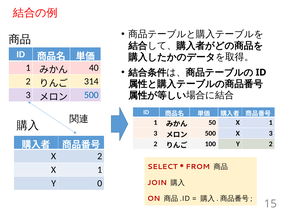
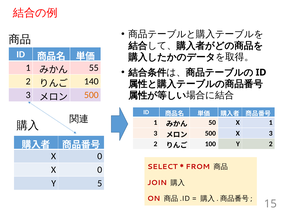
40: 40 -> 55 (94, 68)
314: 314 -> 140 (91, 82)
500 colour: blue -> orange (91, 95)
2: 2 -> 0 (100, 157)
1: 1 -> 0 (100, 170)
0: 0 -> 5 (100, 184)
